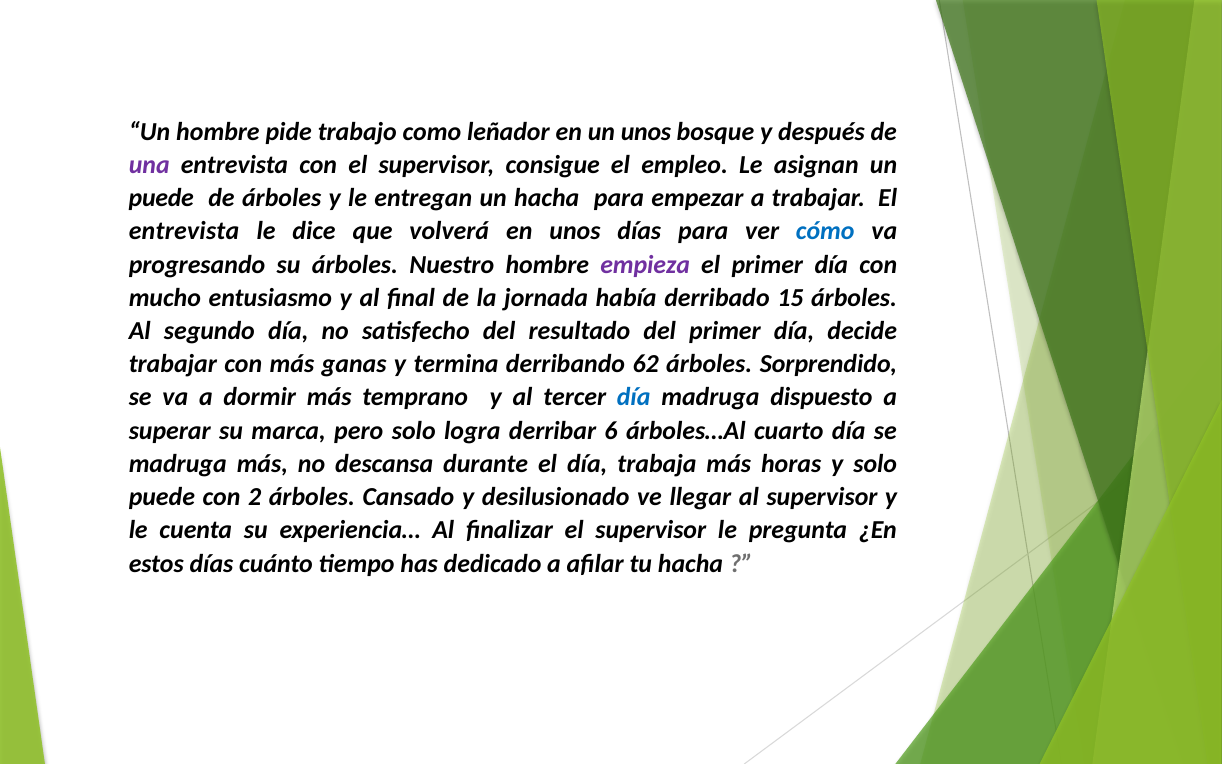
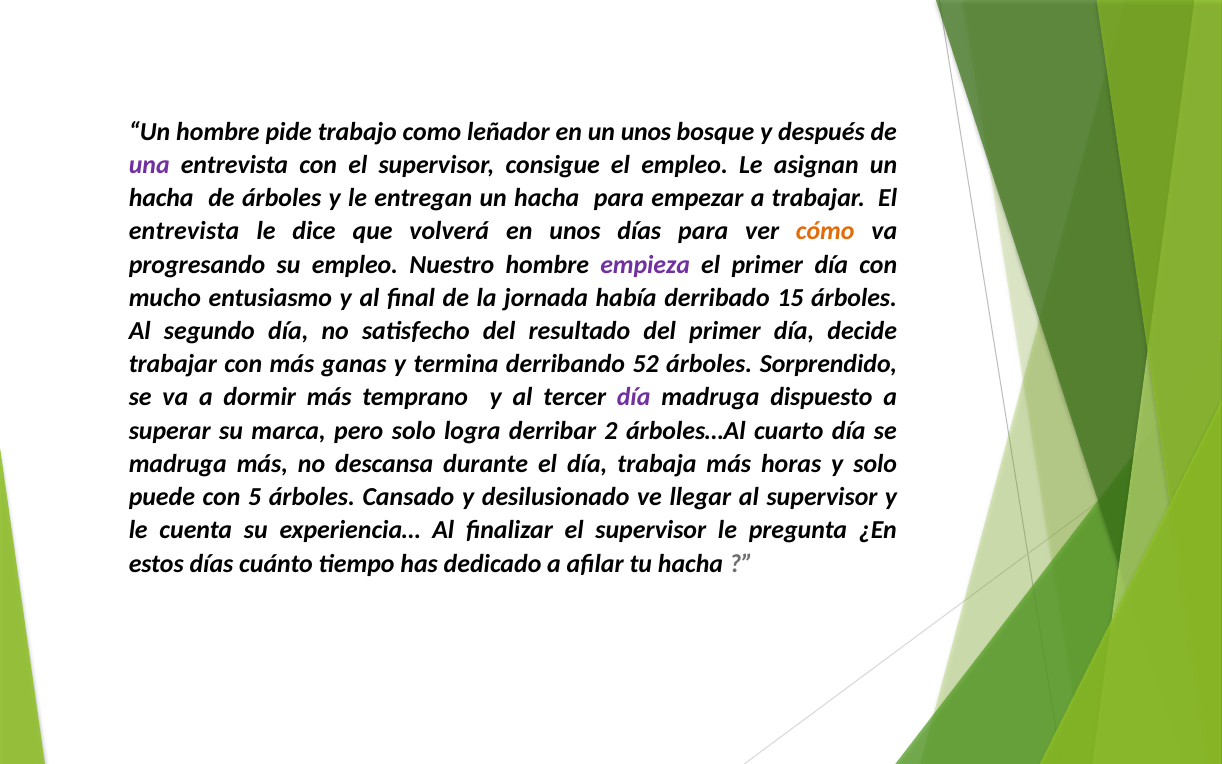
puede: puede -> hacha (161, 198)
cómo colour: blue -> orange (825, 231)
su árboles: árboles -> empleo (355, 265)
62: 62 -> 52 (646, 364)
día colour: blue -> purple (634, 397)
6: 6 -> 2 (611, 431)
2: 2 -> 5 (255, 497)
